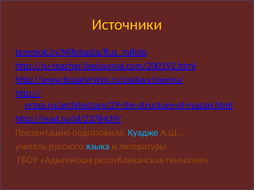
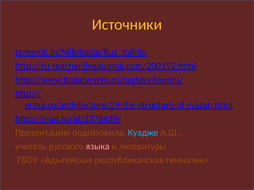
языка colour: light blue -> pink (98, 147)
